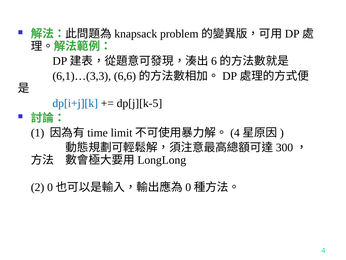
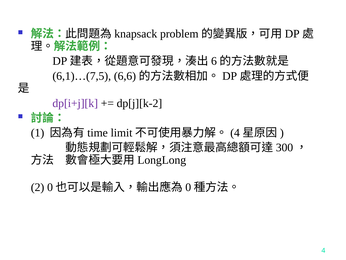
6,1)…(3,3: 6,1)…(3,3 -> 6,1)…(7,5 (82, 76)
dp[i+j][k colour: blue -> purple (75, 103)
dp[j][k-5: dp[j][k-5 -> dp[j][k-2 (139, 103)
